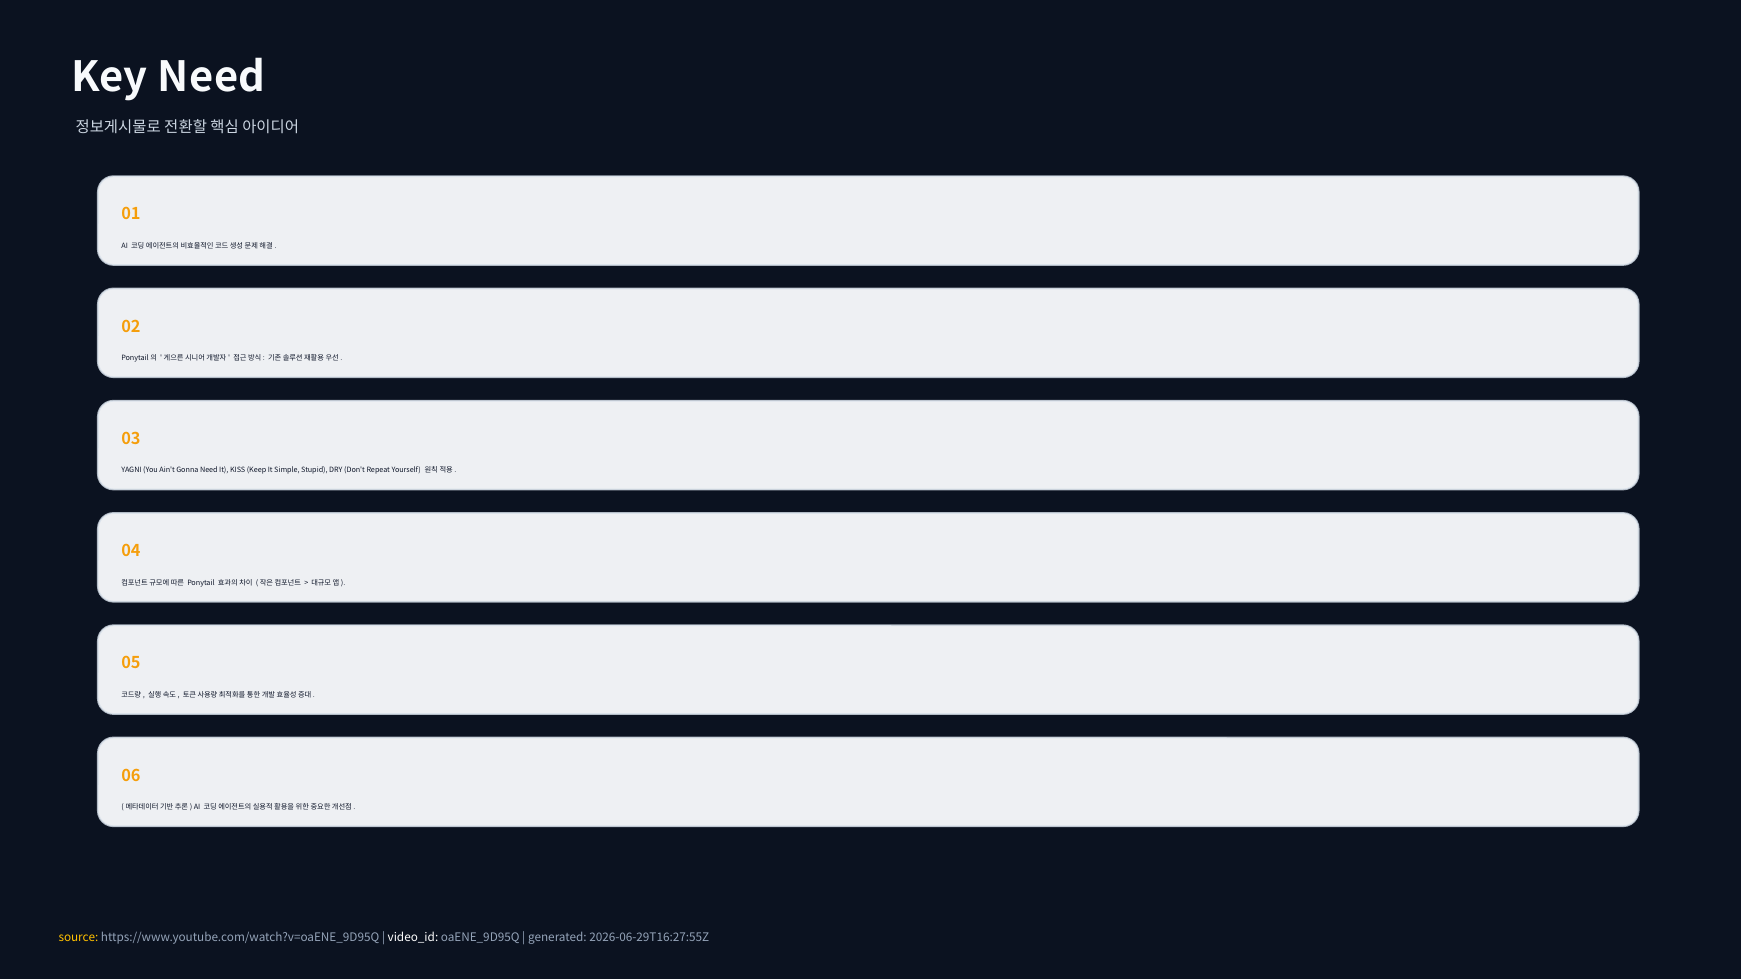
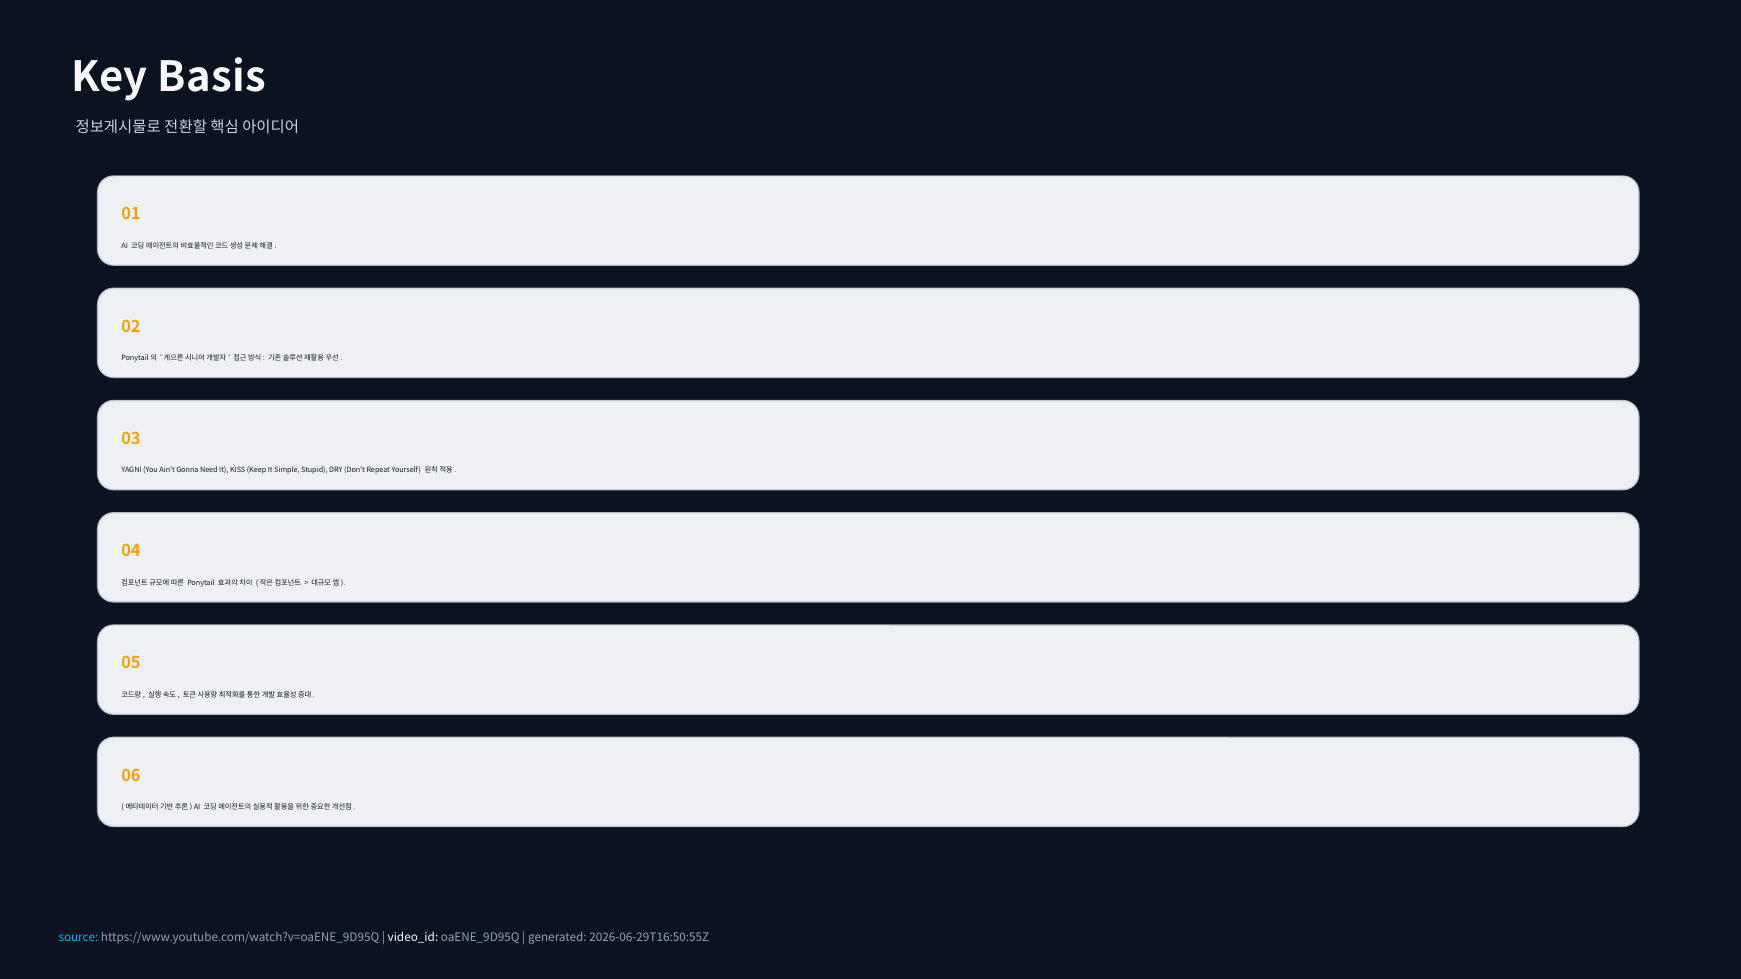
Key Need: Need -> Basis (212, 78)
source colour: yellow -> light blue (79, 938)
2026-06-29T16:27:55Z: 2026-06-29T16:27:55Z -> 2026-06-29T16:50:55Z (649, 938)
